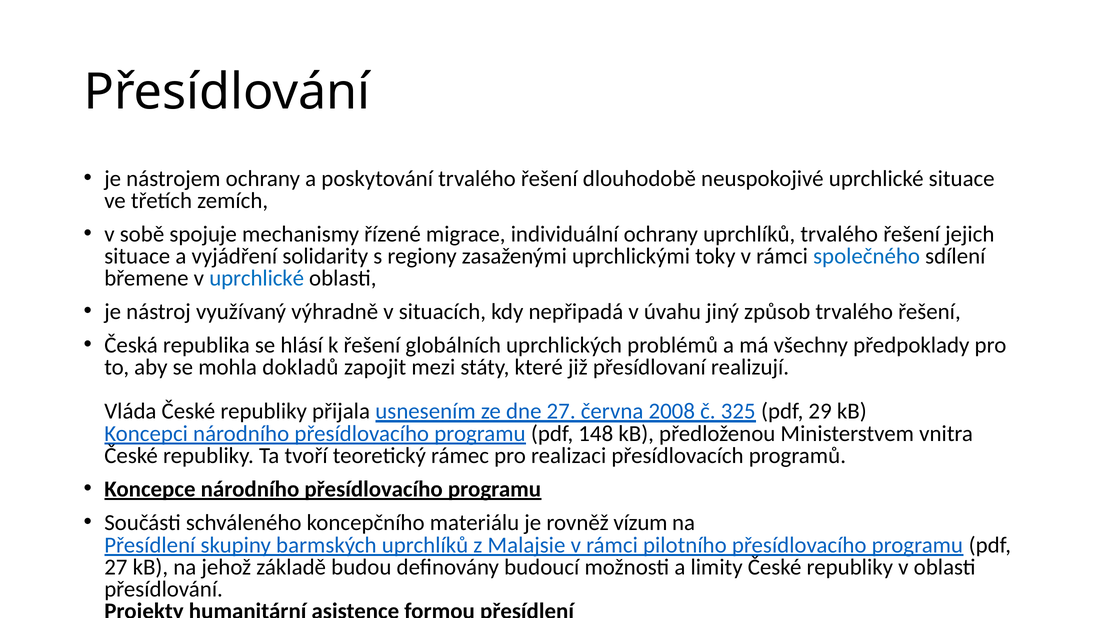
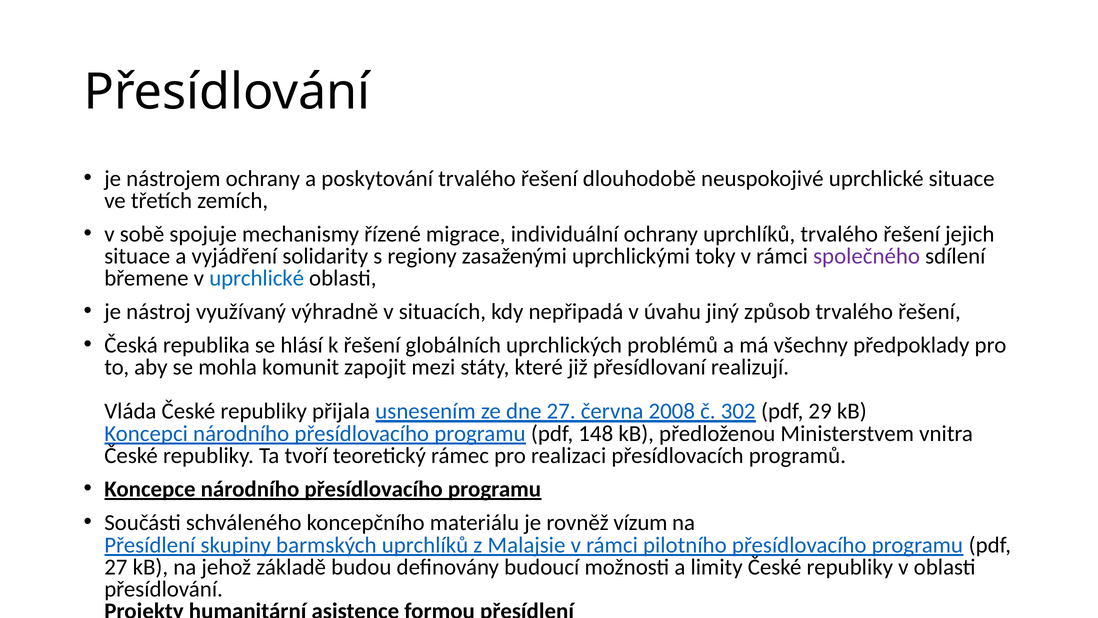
společného colour: blue -> purple (867, 256)
dokladů: dokladů -> komunit (301, 367)
325: 325 -> 302 (738, 411)
